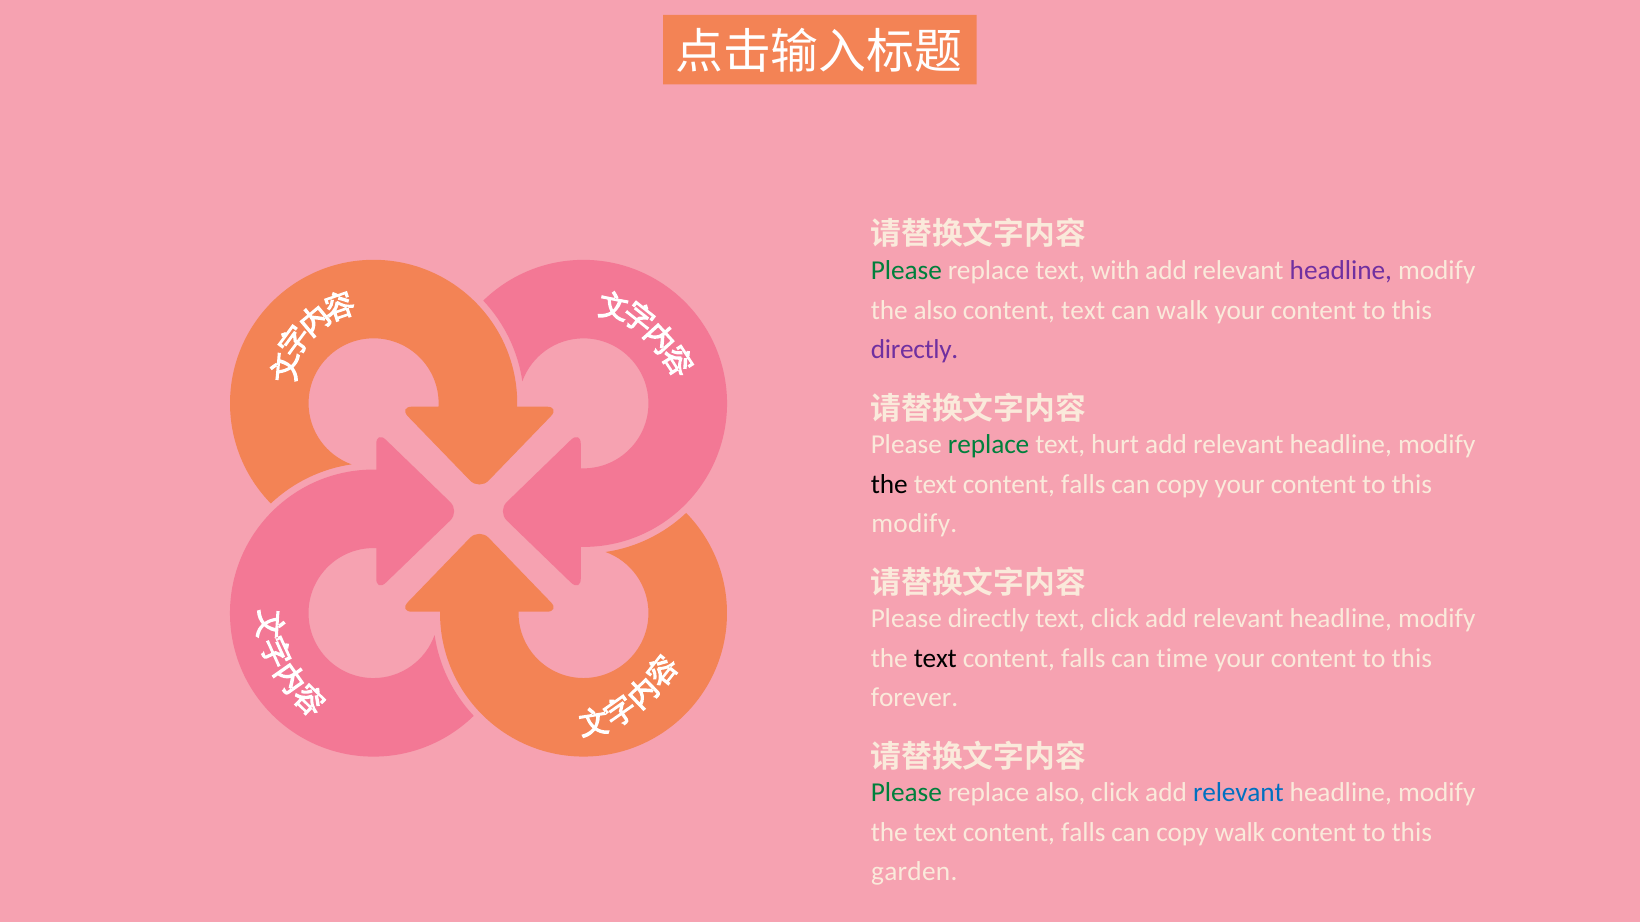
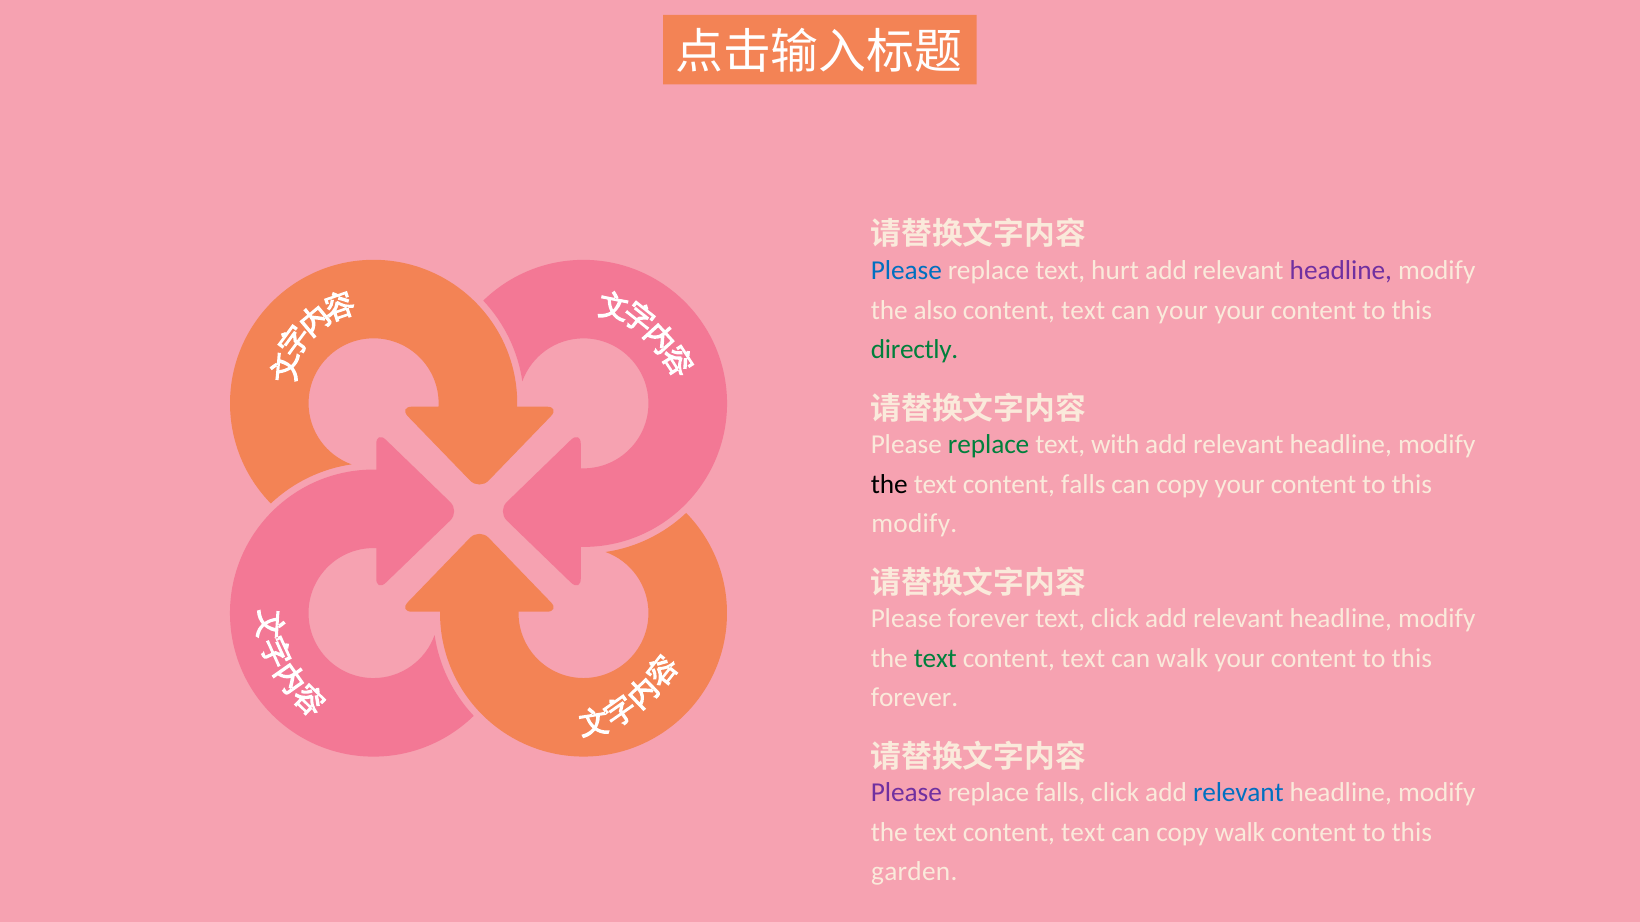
Please colour: green -> blue (906, 271)
with: with -> hurt (1115, 271)
can walk: walk -> your (1182, 310)
directly colour: purple -> green (915, 350)
hurt: hurt -> with (1115, 445)
Please directly: directly -> forever (989, 619)
text colour: black -> green (935, 659)
falls: falls -> text (1083, 659)
can time: time -> walk (1182, 659)
Please colour: green -> purple (906, 793)
replace also: also -> falls (1060, 793)
falls: falls -> text (1083, 833)
